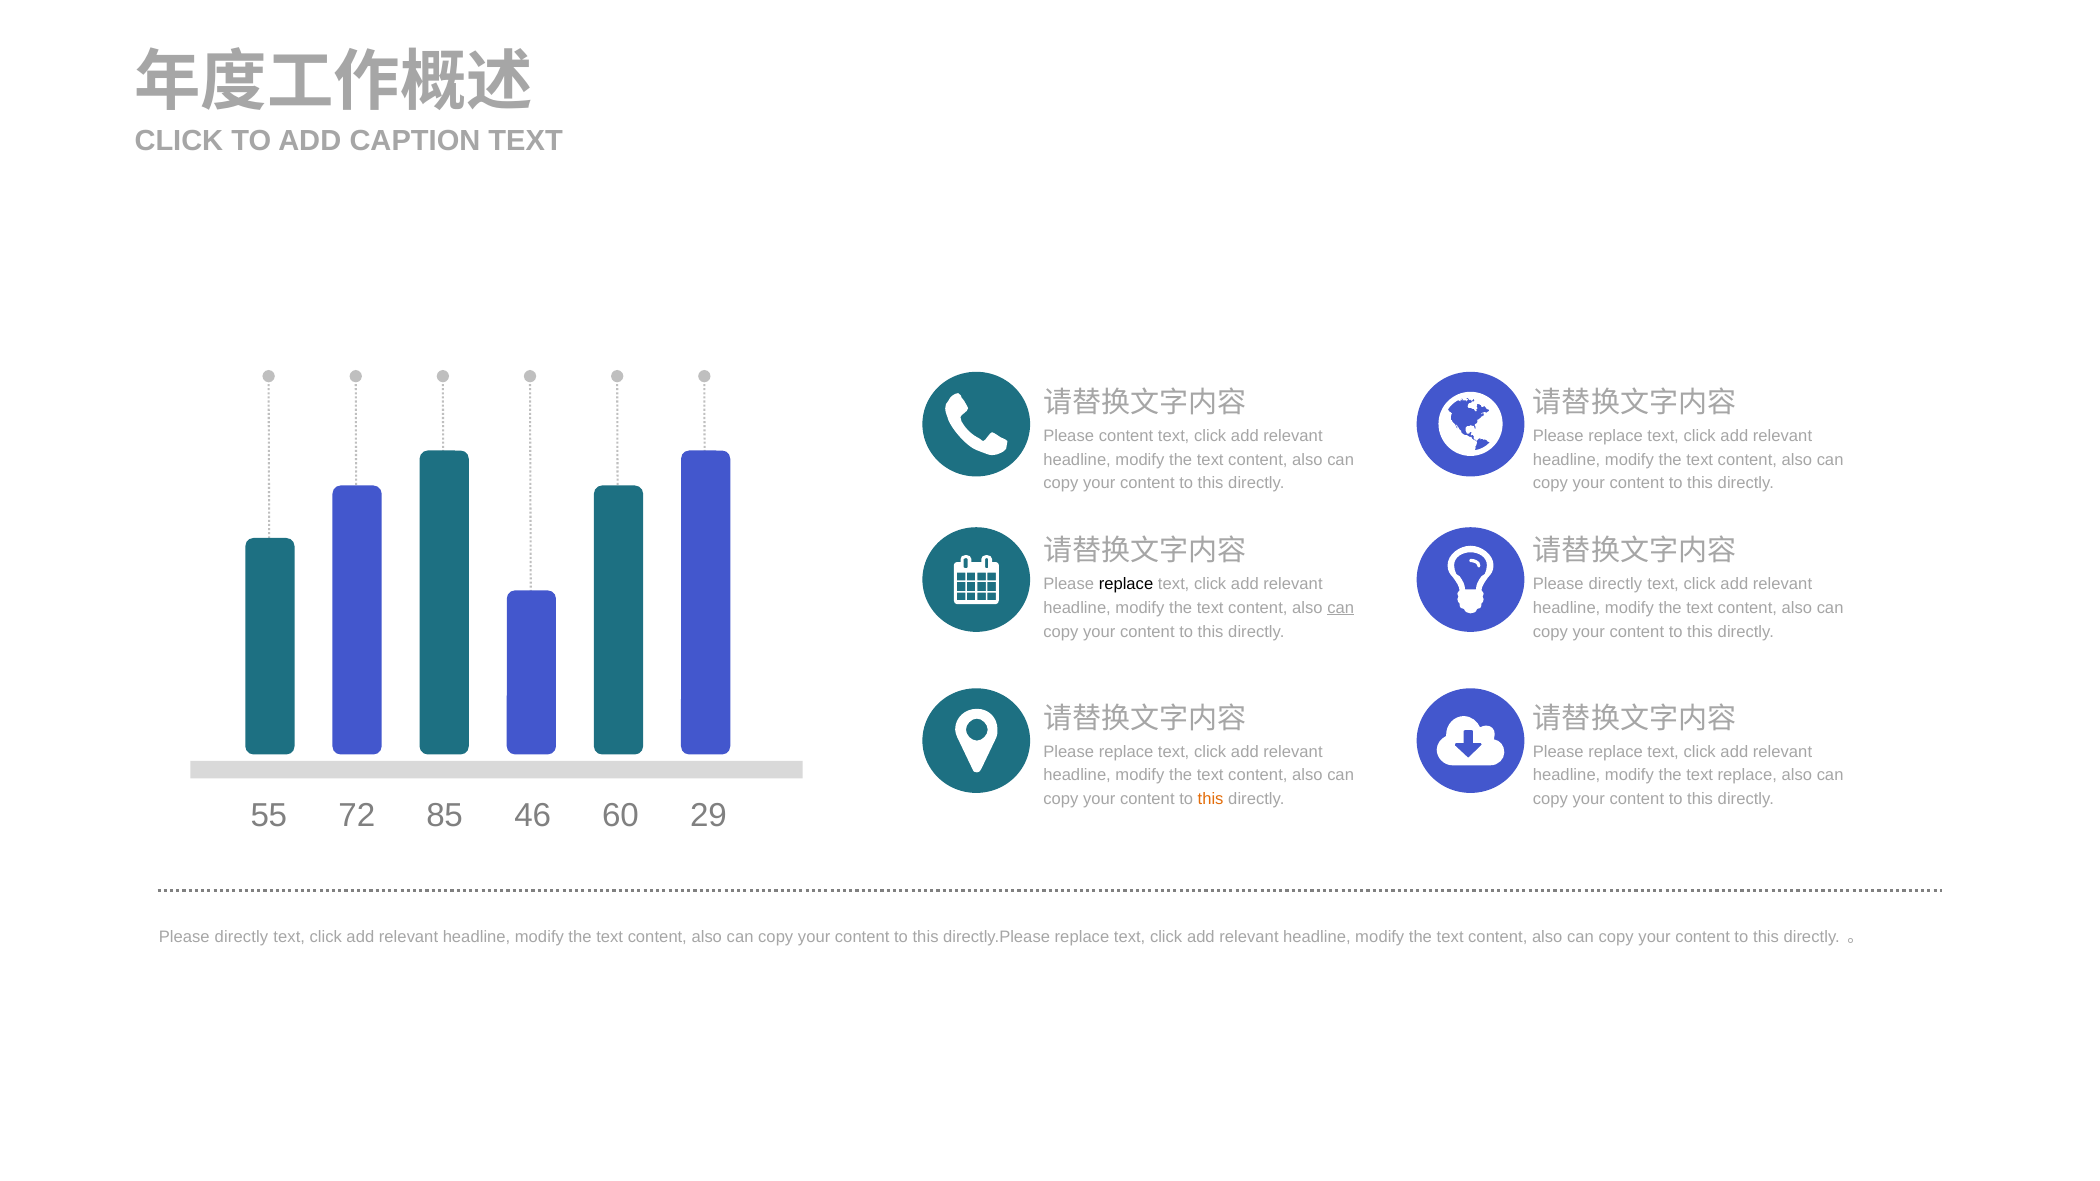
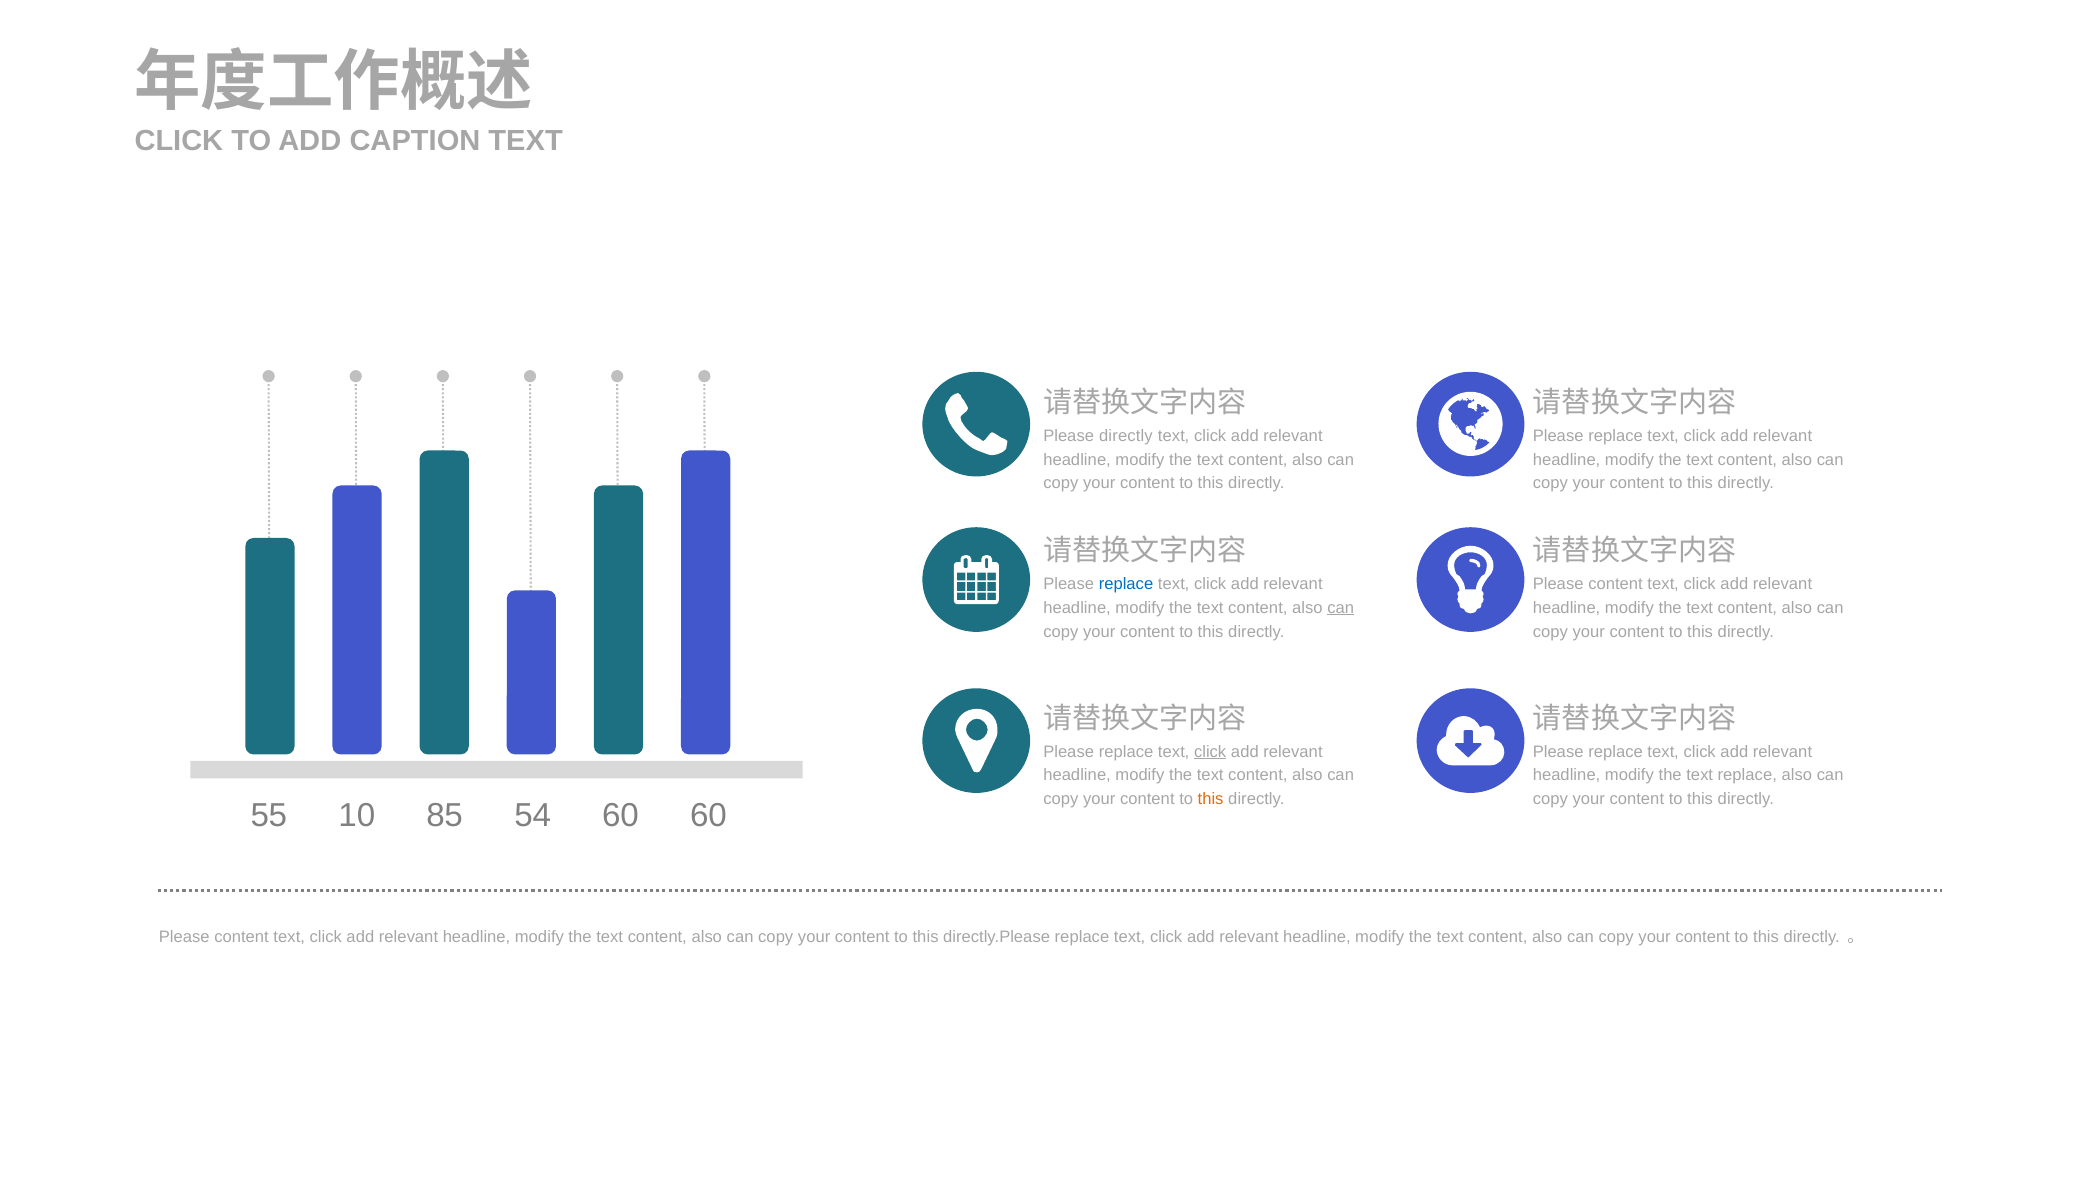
Please content: content -> directly (1126, 436)
replace colour: black -> blue (1126, 584)
directly: directly -> content (1616, 584)
click underline: none -> present (1210, 752)
72: 72 -> 10 (357, 816)
46: 46 -> 54 (533, 816)
60 29: 29 -> 60 (708, 816)
directly: directly -> content (242, 937)
